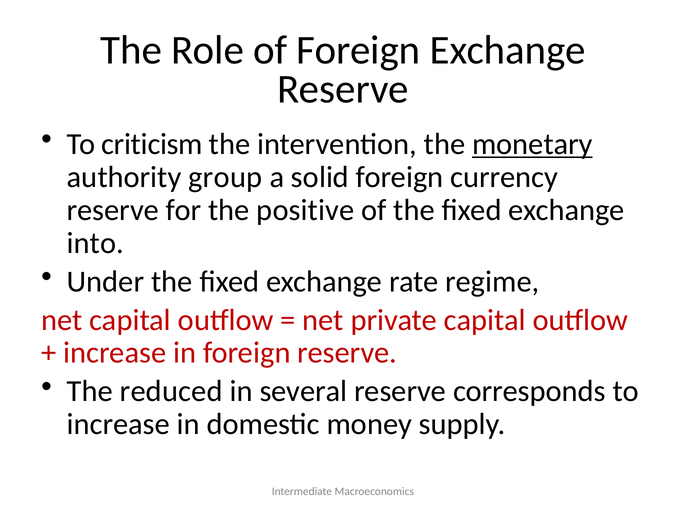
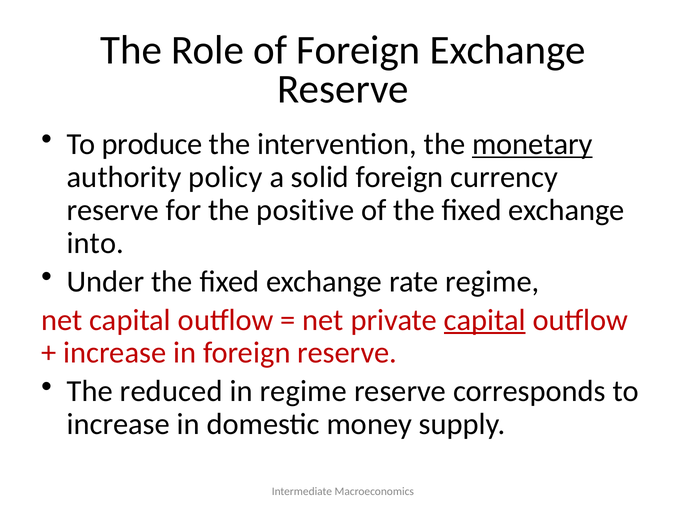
criticism: criticism -> produce (152, 144)
group: group -> policy (225, 177)
capital underline: none -> present (485, 320)
in several: several -> regime (303, 391)
